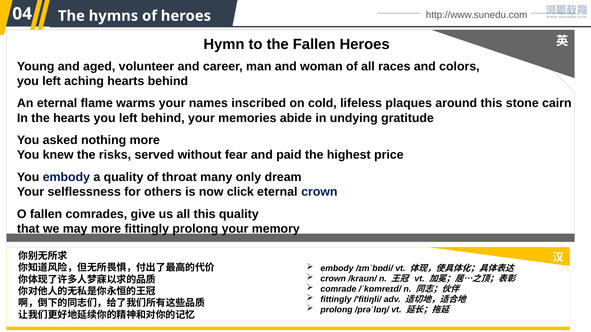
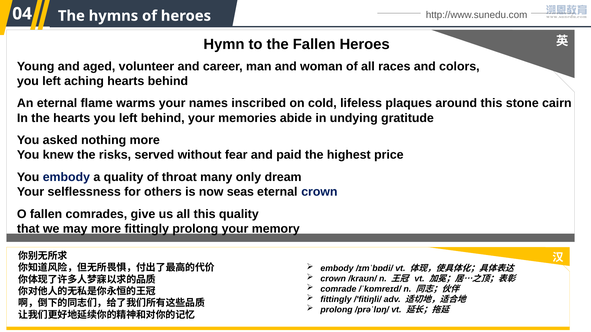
click: click -> seas (240, 192)
